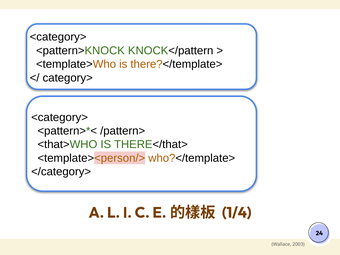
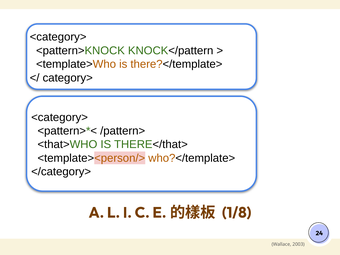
1/4: 1/4 -> 1/8 (237, 213)
